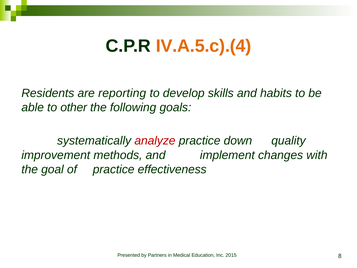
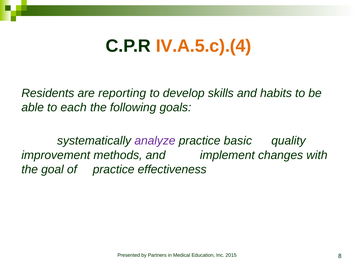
other: other -> each (74, 107)
analyze colour: red -> purple (155, 141)
down: down -> basic (238, 141)
